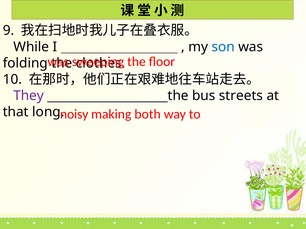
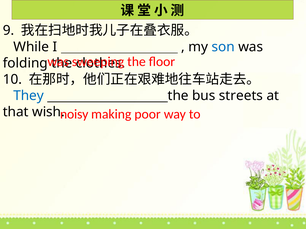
They colour: purple -> blue (29, 96)
long: long -> wish (48, 112)
both: both -> poor (148, 114)
